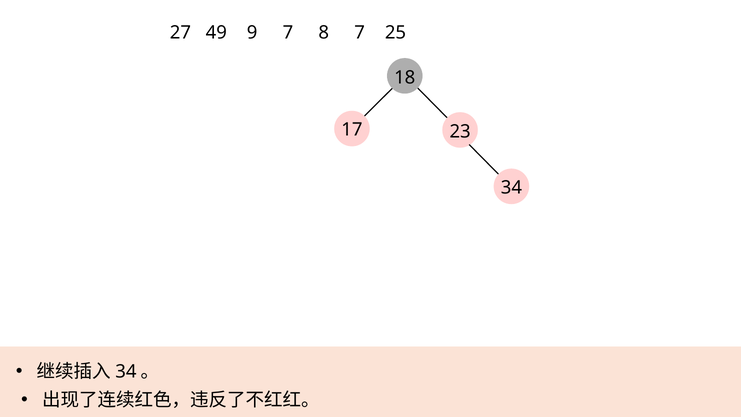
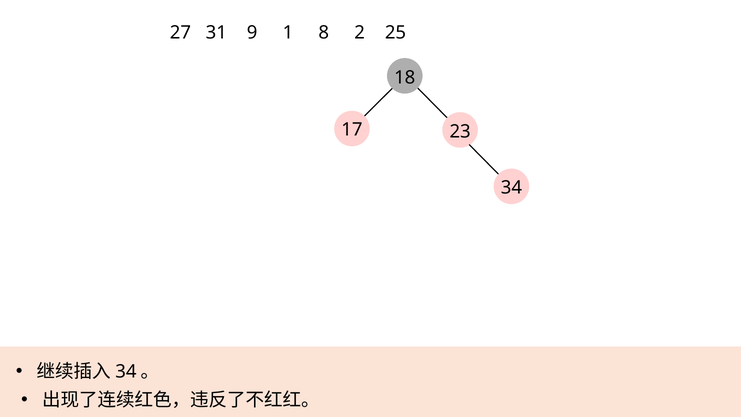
49: 49 -> 31 (216, 32)
9 7: 7 -> 1 (288, 32)
8 7: 7 -> 2 (360, 32)
